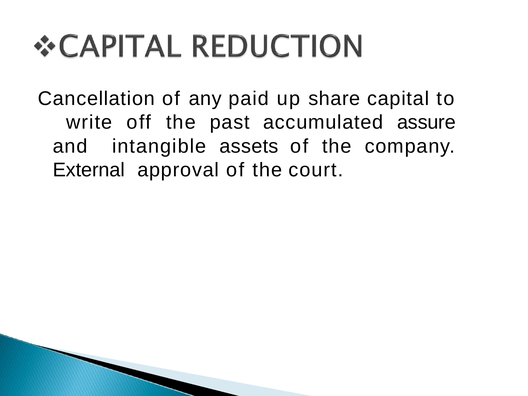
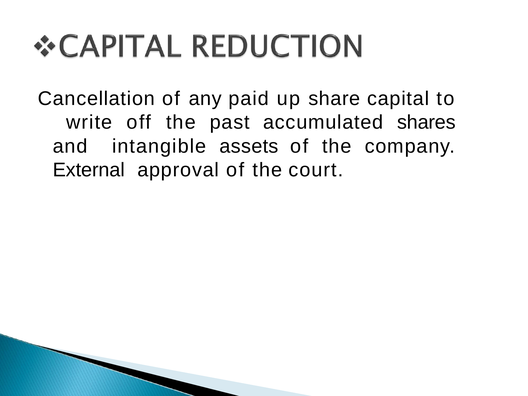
assure: assure -> shares (426, 122)
